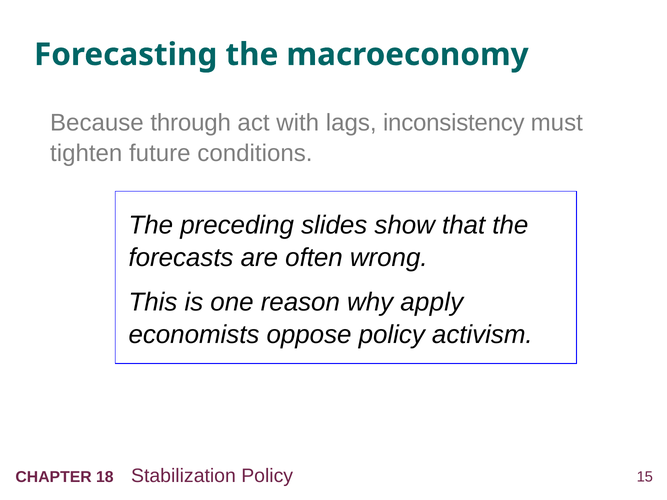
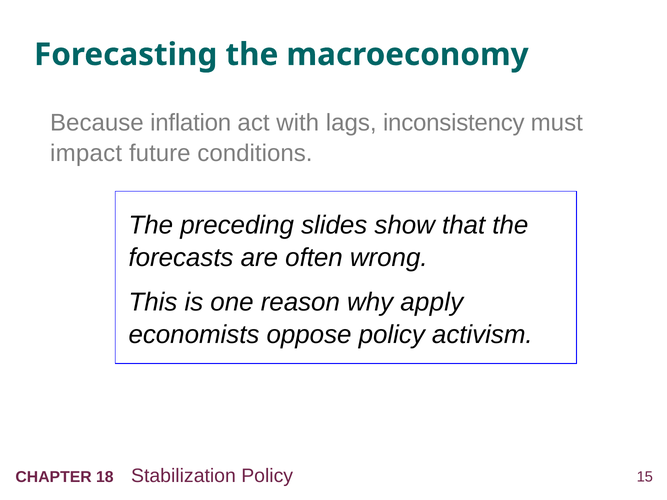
through: through -> inflation (191, 123)
tighten: tighten -> impact (86, 153)
